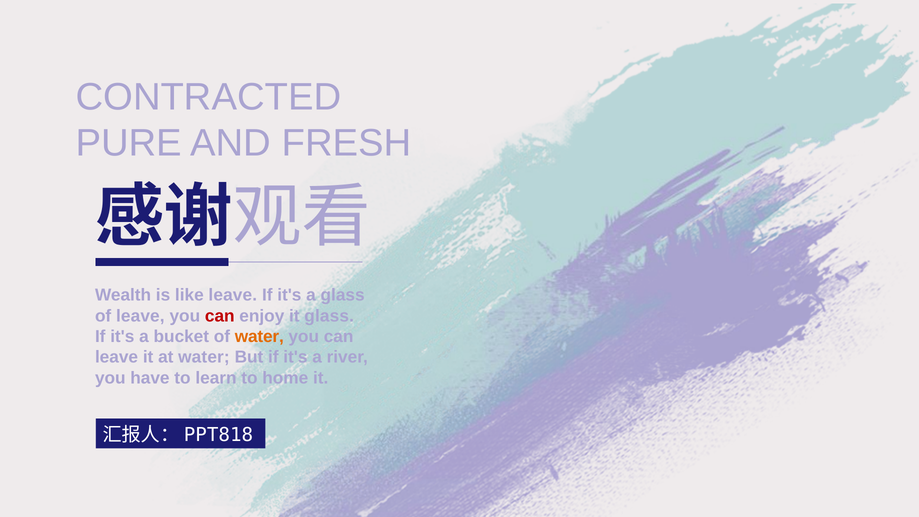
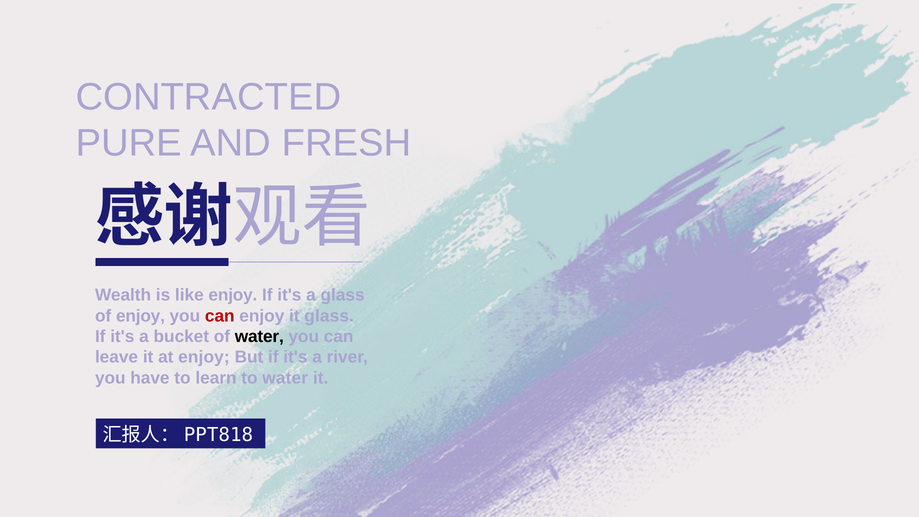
like leave: leave -> enjoy (233, 295)
of leave: leave -> enjoy (140, 316)
water colour: orange -> black (259, 337)
at water: water -> enjoy (204, 357)
to home: home -> water (285, 378)
